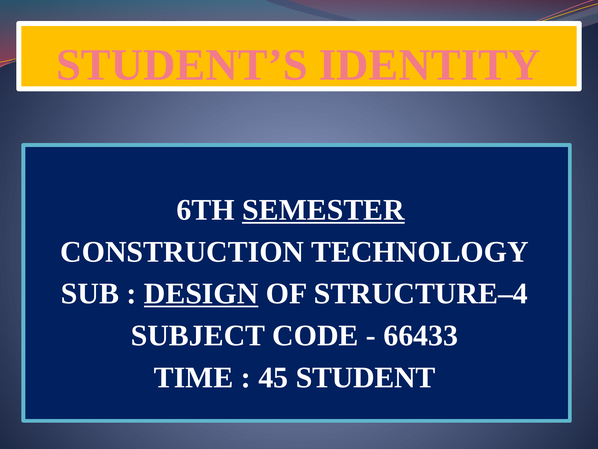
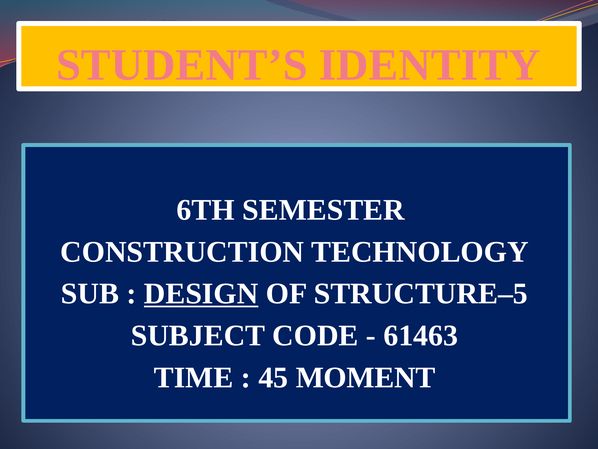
SEMESTER underline: present -> none (323, 210)
STRUCTURE–4: STRUCTURE–4 -> STRUCTURE–5 (421, 293)
66433: 66433 -> 61463 (421, 335)
STUDENT: STUDENT -> MOMENT (366, 377)
